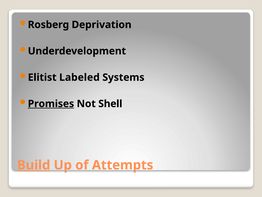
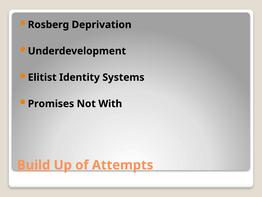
Labeled: Labeled -> Identity (79, 77)
Promises underline: present -> none (51, 103)
Shell: Shell -> With (110, 103)
